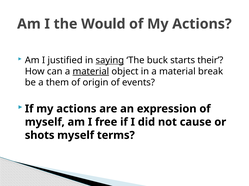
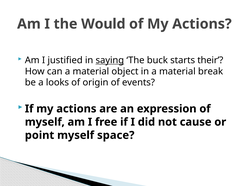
material underline: present -> none (91, 72)
them: them -> looks (57, 83)
shots: shots -> point (40, 136)
terms: terms -> space (116, 136)
